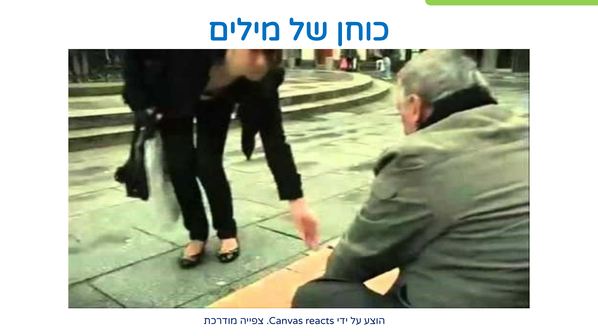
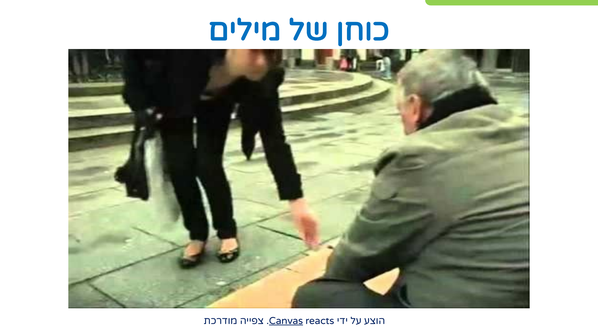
Canvas underline: none -> present (286, 321)
